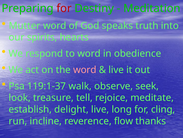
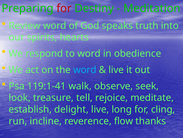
Mutter: Mutter -> Review (25, 26)
word colour: pink -> light blue (85, 69)
119:1-37: 119:1-37 -> 119:1-41 (47, 86)
